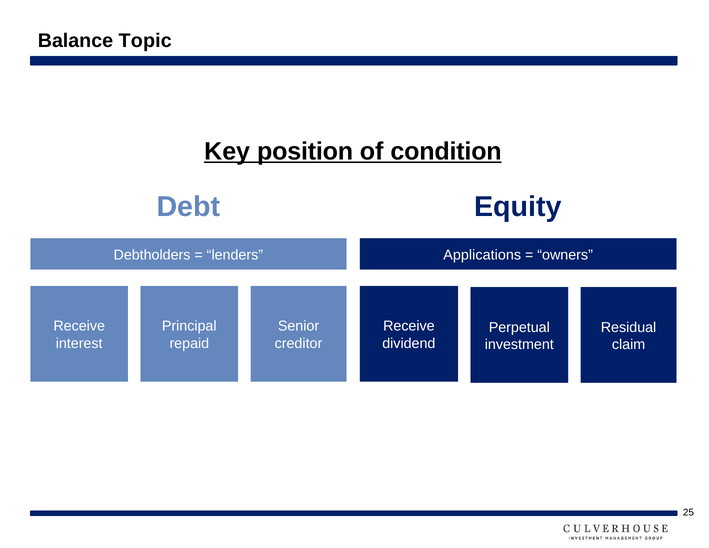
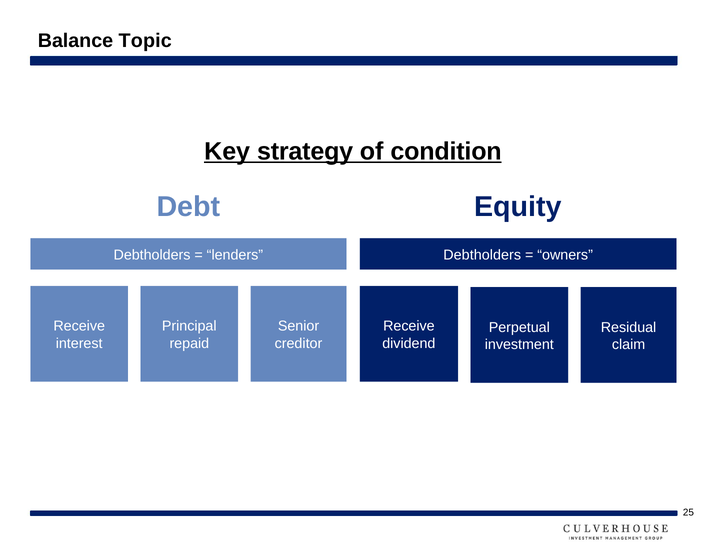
position: position -> strategy (305, 151)
lenders Applications: Applications -> Debtholders (482, 255)
